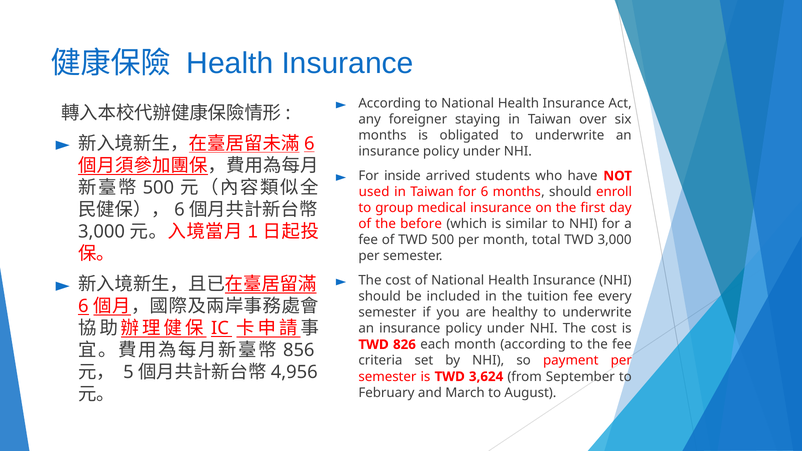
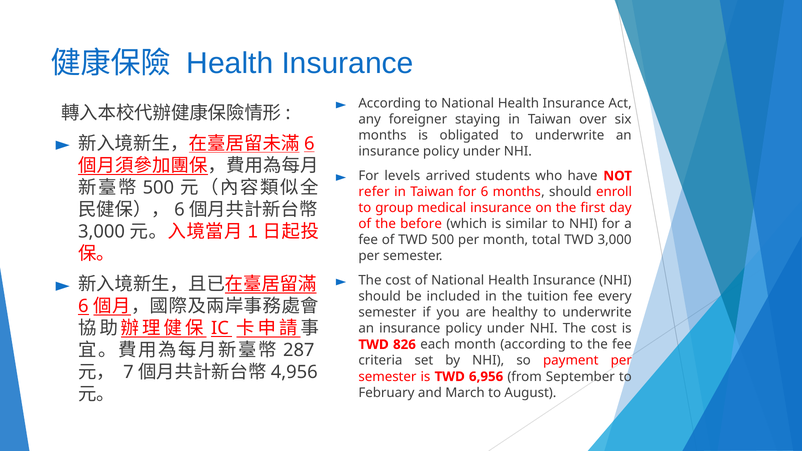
inside: inside -> levels (402, 176)
used: used -> refer (374, 192)
856: 856 -> 287 (299, 350)
5: 5 -> 7 (128, 372)
3,624: 3,624 -> 6,956 (486, 377)
